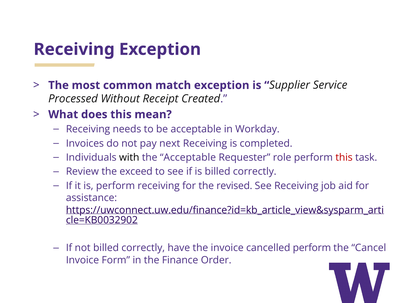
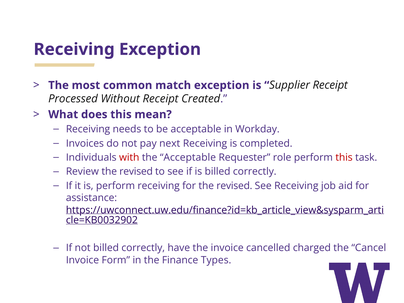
Supplier Service: Service -> Receipt (330, 85)
with colour: black -> red (129, 157)
Review the exceed: exceed -> revised (136, 172)
cancelled perform: perform -> charged (312, 248)
Order: Order -> Types (216, 260)
